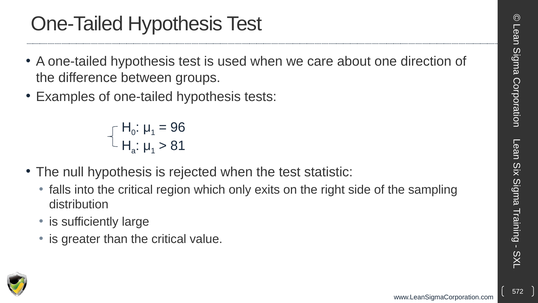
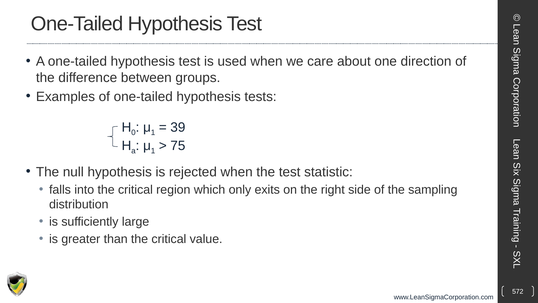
96: 96 -> 39 (178, 127)
81: 81 -> 75 (178, 146)
